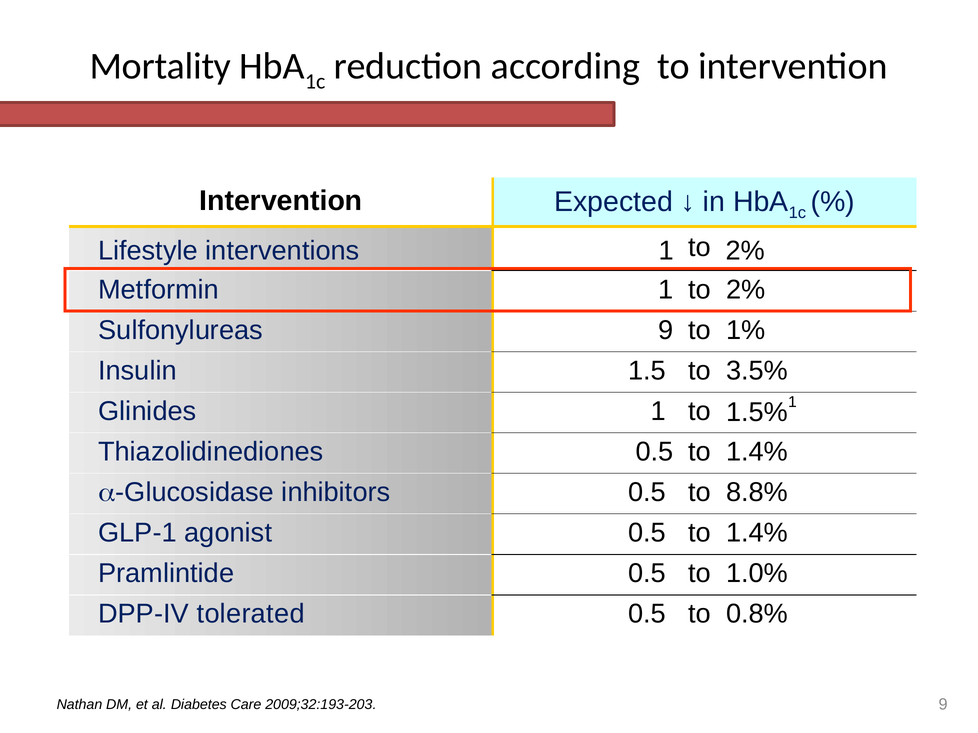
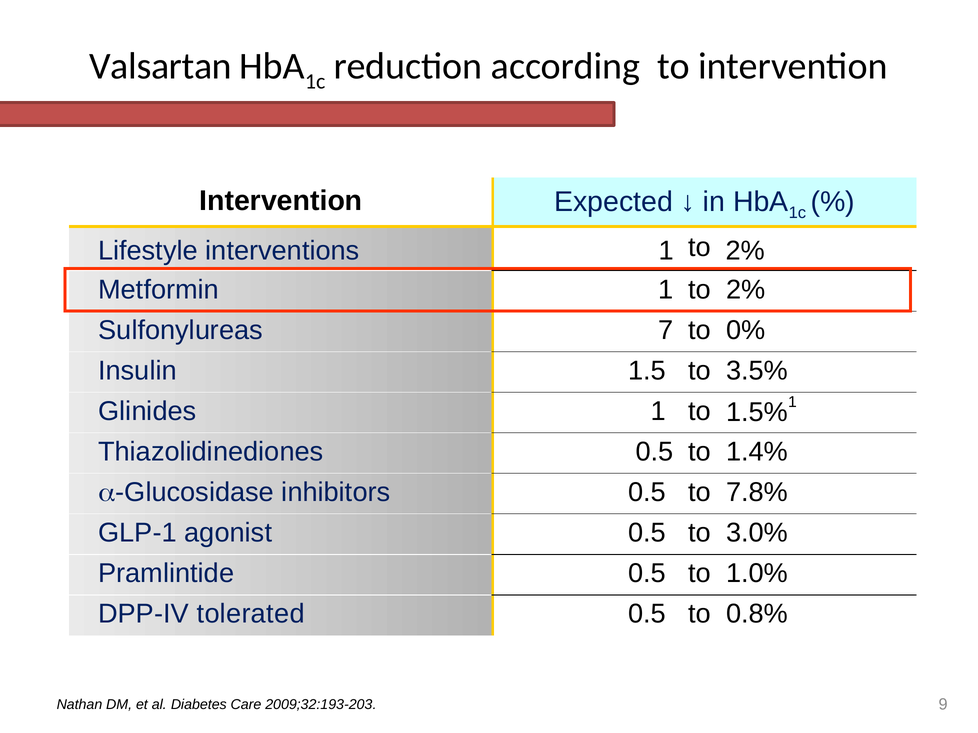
Mortality: Mortality -> Valsartan (160, 66)
Sulfonylureas 9: 9 -> 7 (666, 330)
1%: 1% -> 0% (746, 330)
8.8%: 8.8% -> 7.8% (757, 493)
agonist 0.5 to 1.4%: 1.4% -> 3.0% (757, 533)
